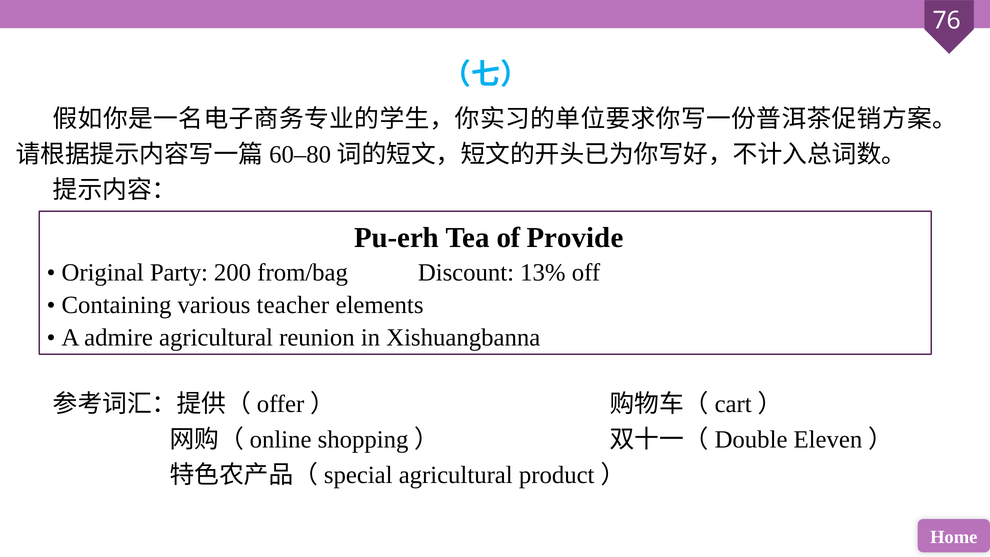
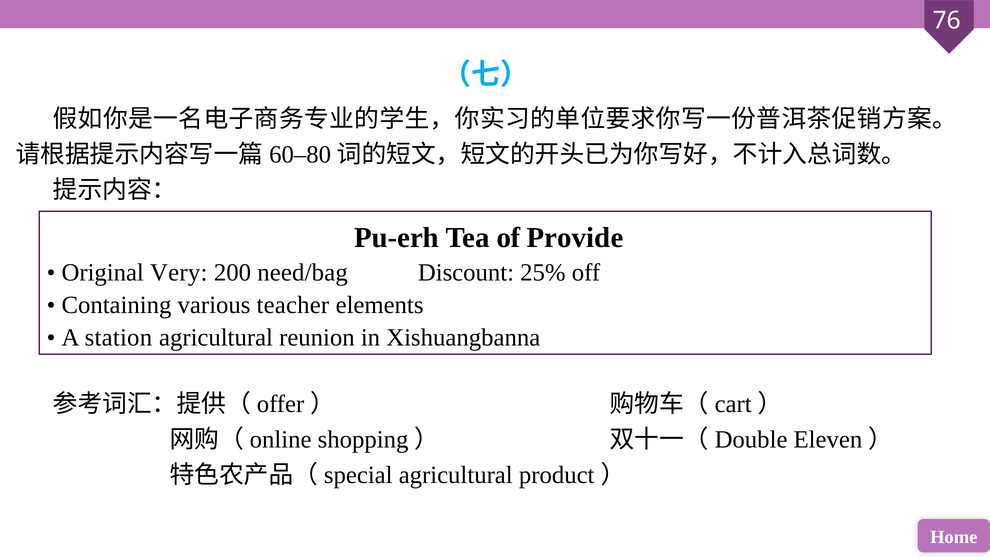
Party: Party -> Very (179, 272)
from/bag: from/bag -> need/bag (303, 272)
13%: 13% -> 25% (543, 272)
admire: admire -> station (118, 338)
